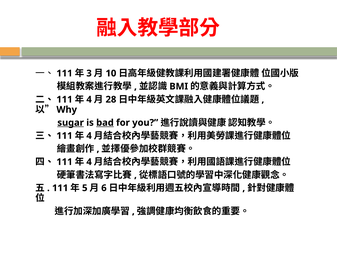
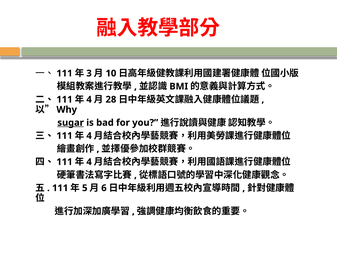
bad underline: present -> none (105, 123)
